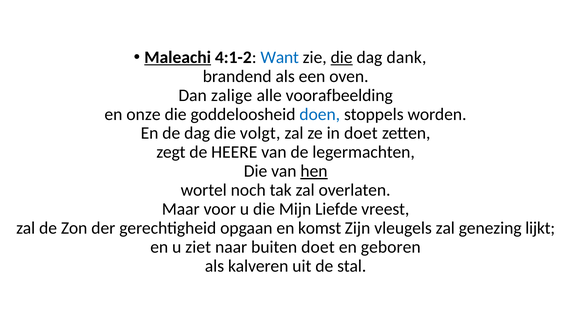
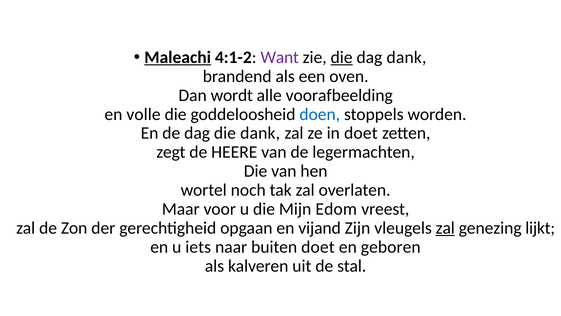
Want colour: blue -> purple (280, 57)
zalige: zalige -> wordt (232, 95)
onze: onze -> volle (143, 114)
die volgt: volgt -> dank (260, 133)
hen underline: present -> none (314, 171)
Liefde: Liefde -> Edom (336, 209)
komst: komst -> vijand (320, 228)
zal underline: none -> present (445, 228)
ziet: ziet -> iets (198, 247)
